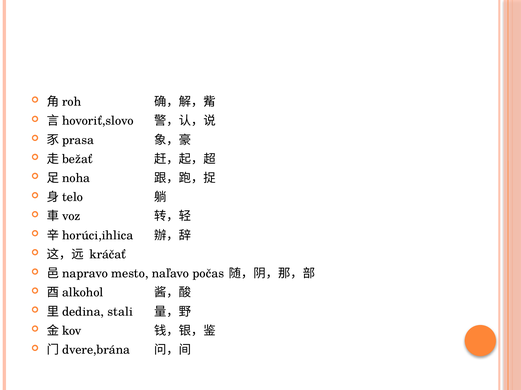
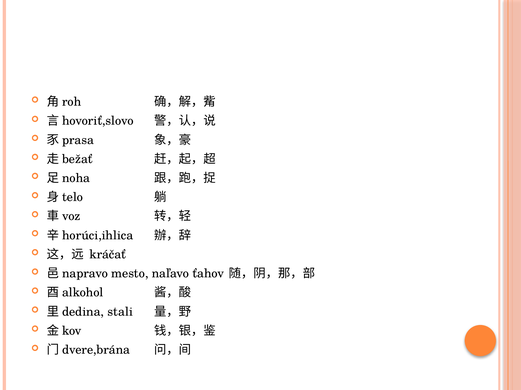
počas: počas -> ťahov (208, 274)
